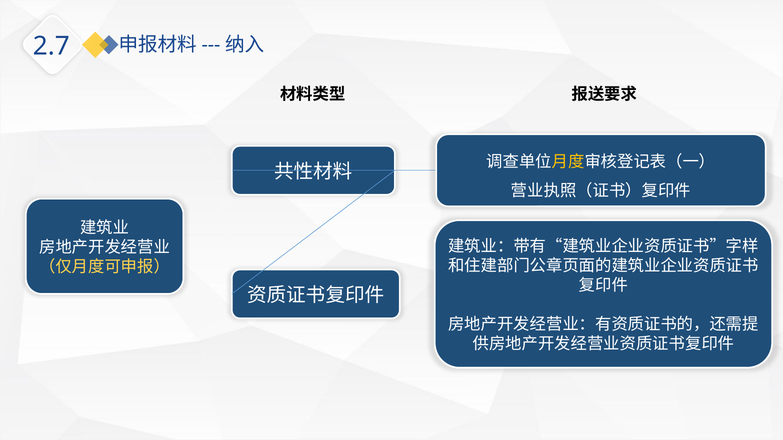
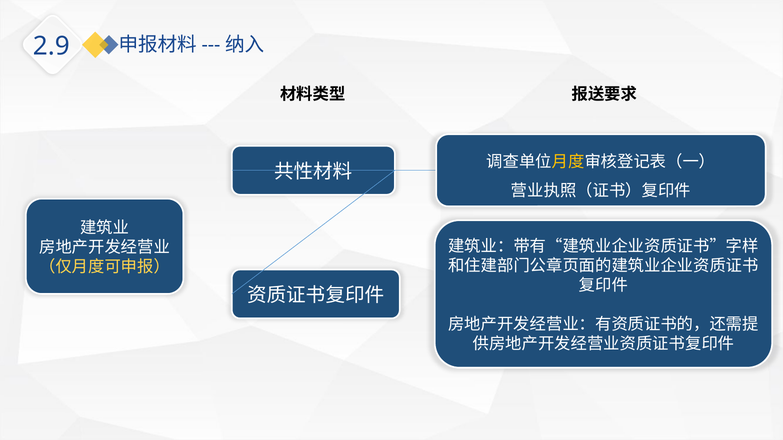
2.7: 2.7 -> 2.9 (51, 46)
